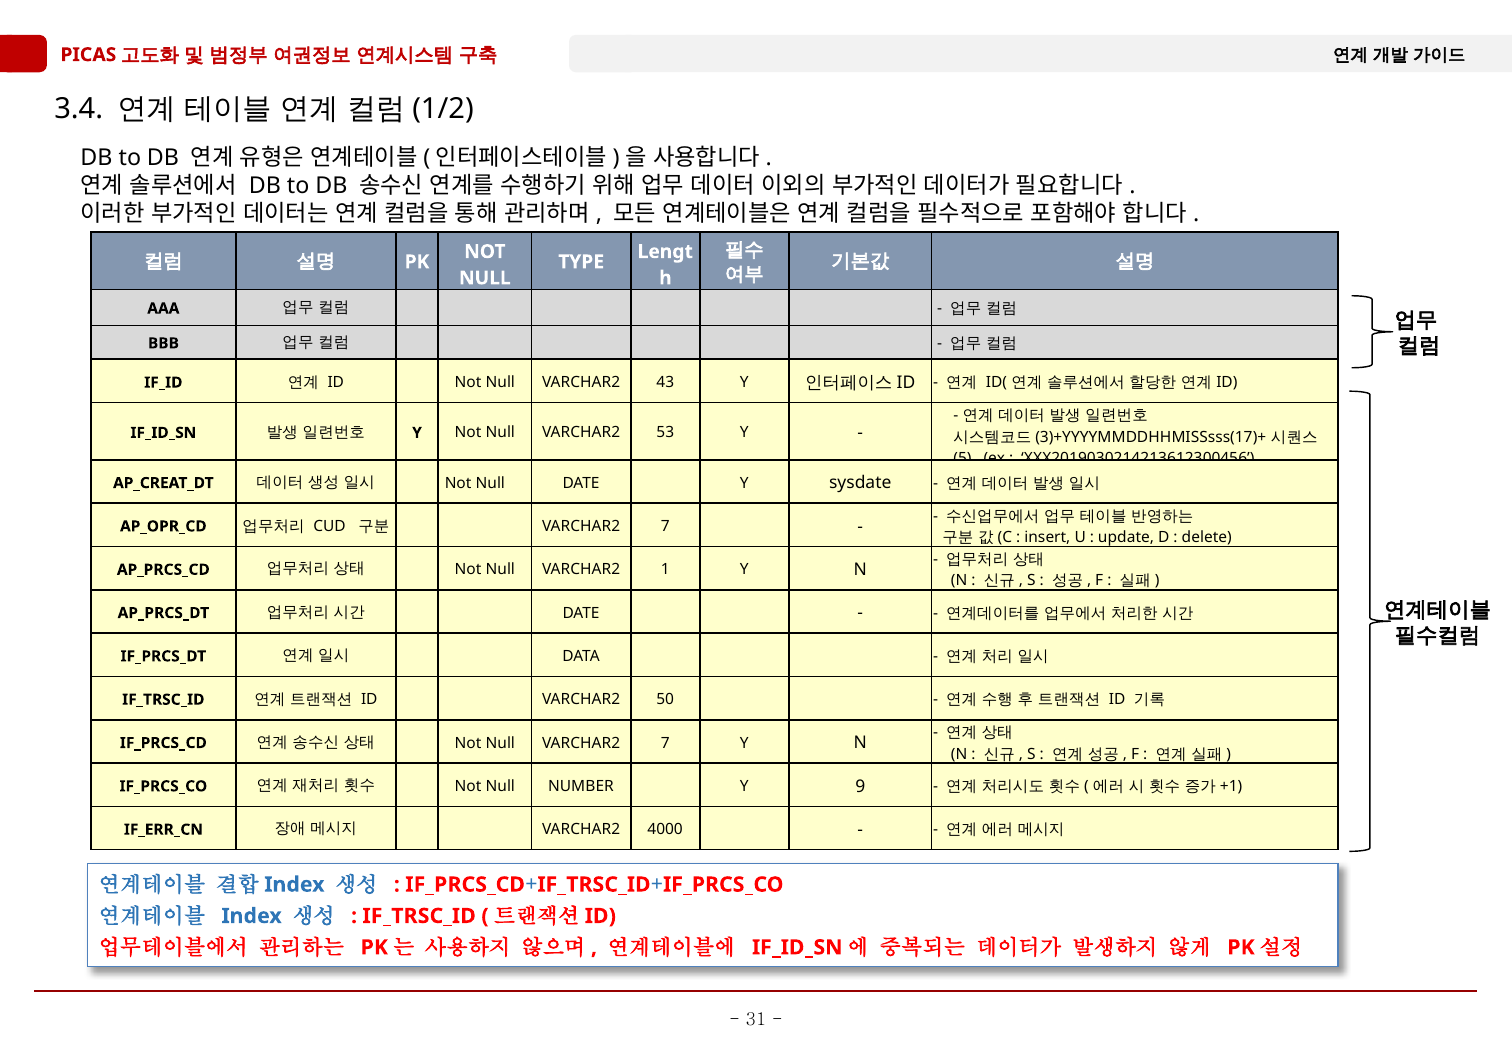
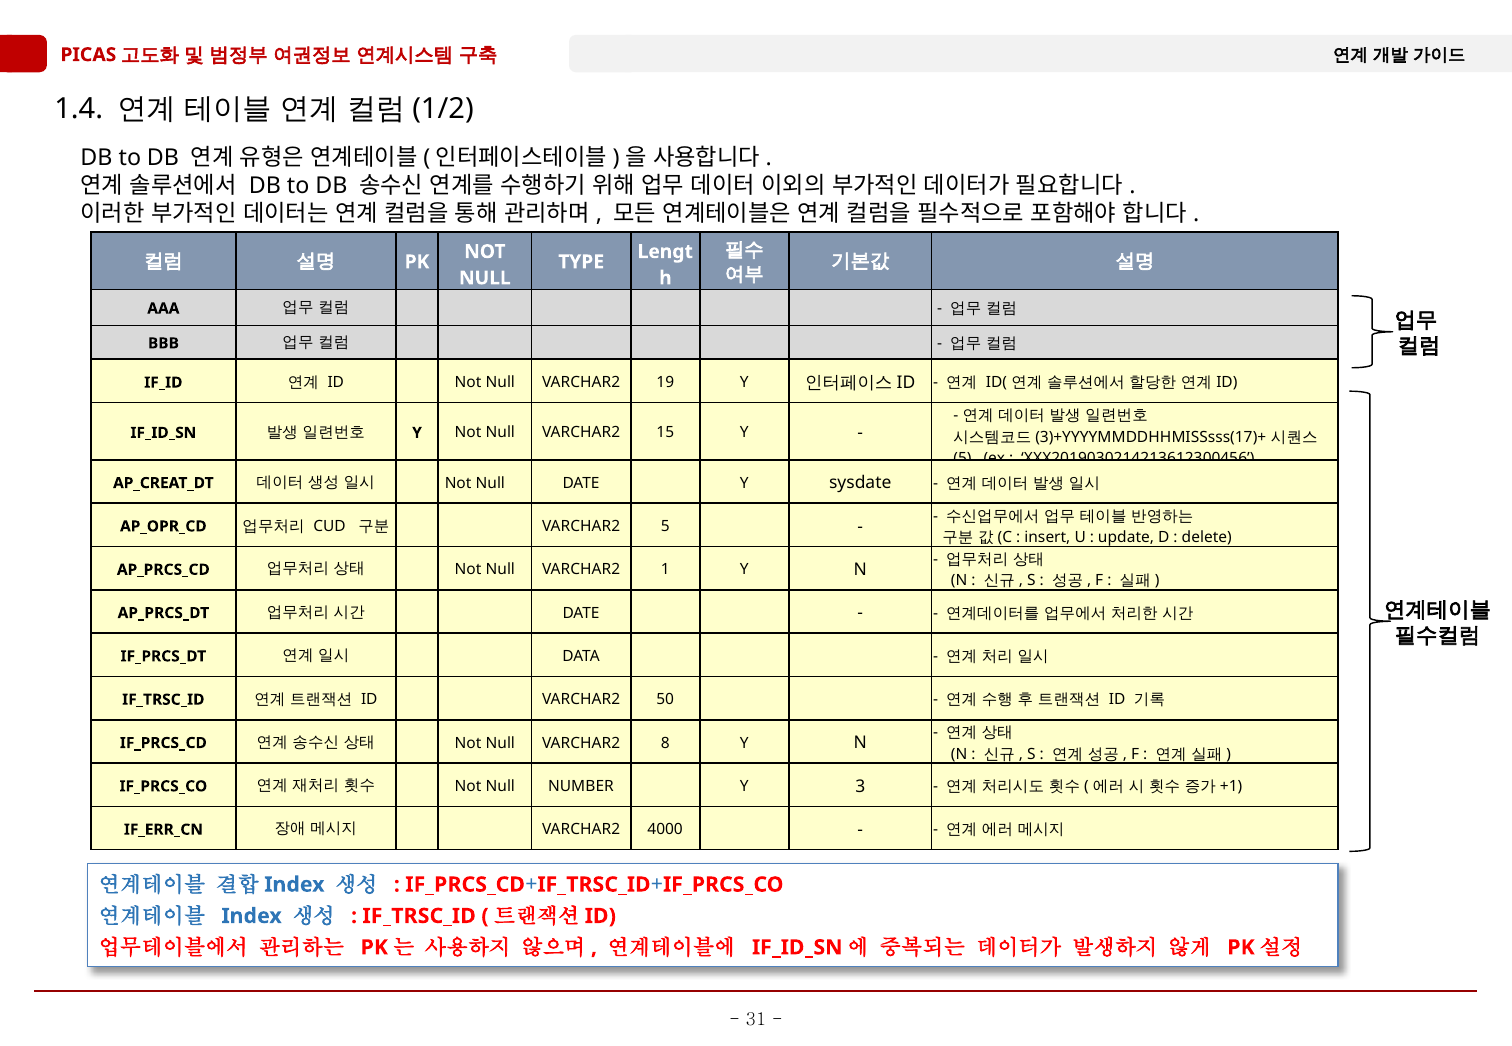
3.4: 3.4 -> 1.4 (79, 109)
43: 43 -> 19 (665, 383)
53: 53 -> 15 (665, 433)
7: 7 -> 5 (665, 527)
Null VARCHAR2 7: 7 -> 8 (665, 743)
9: 9 -> 3 (860, 787)
